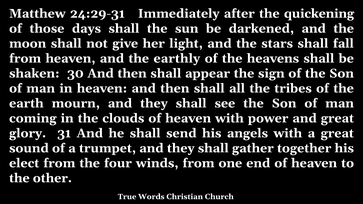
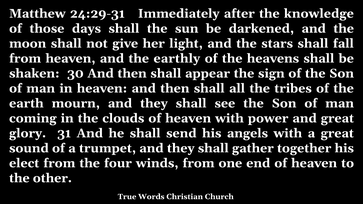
quickening: quickening -> knowledge (319, 14)
